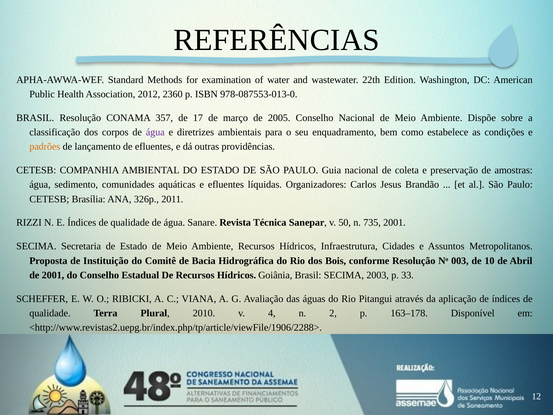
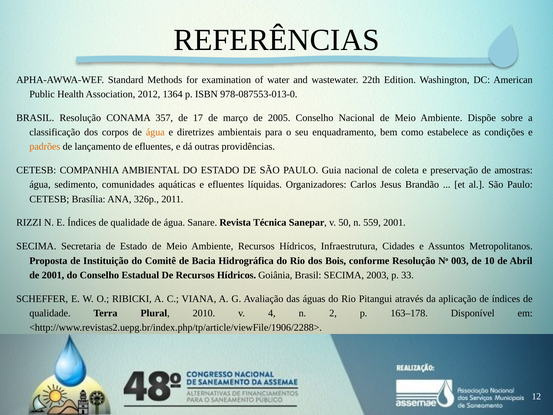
2360: 2360 -> 1364 (173, 94)
água colour: purple -> orange (155, 132)
735: 735 -> 559 (372, 223)
